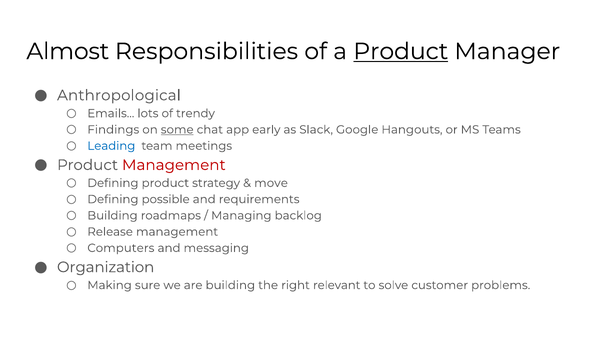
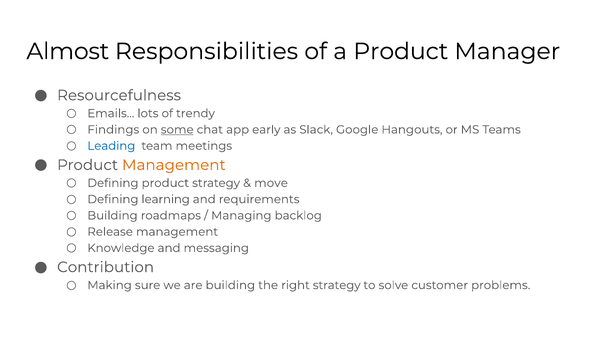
Product underline: present -> none (401, 51)
Anthropological: Anthropological -> Resourcefulness (119, 95)
Management colour: red -> orange (174, 165)
possible: possible -> learning (166, 199)
Computers: Computers -> Knowledge (121, 248)
Organization: Organization -> Contribution (106, 267)
right relevant: relevant -> strategy (337, 285)
